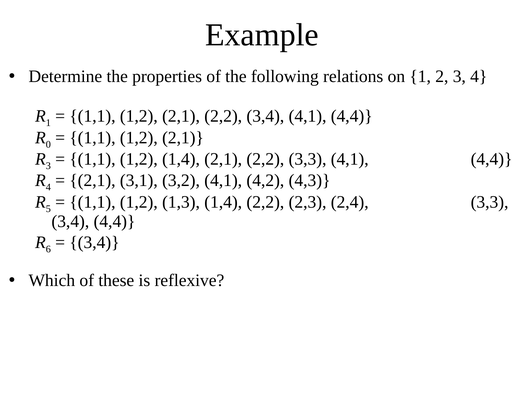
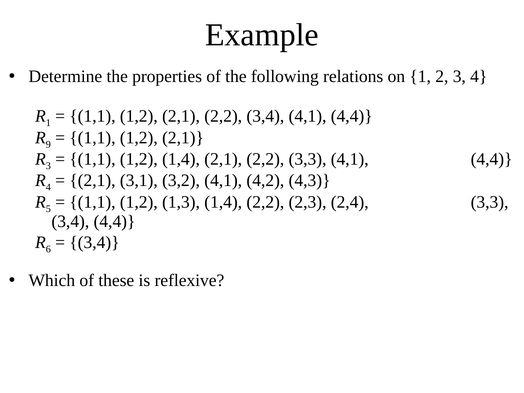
0: 0 -> 9 (48, 144)
